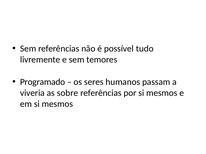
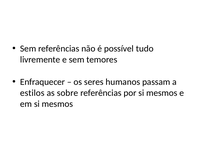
Programado: Programado -> Enfraquecer (43, 82)
viveria: viveria -> estilos (32, 93)
